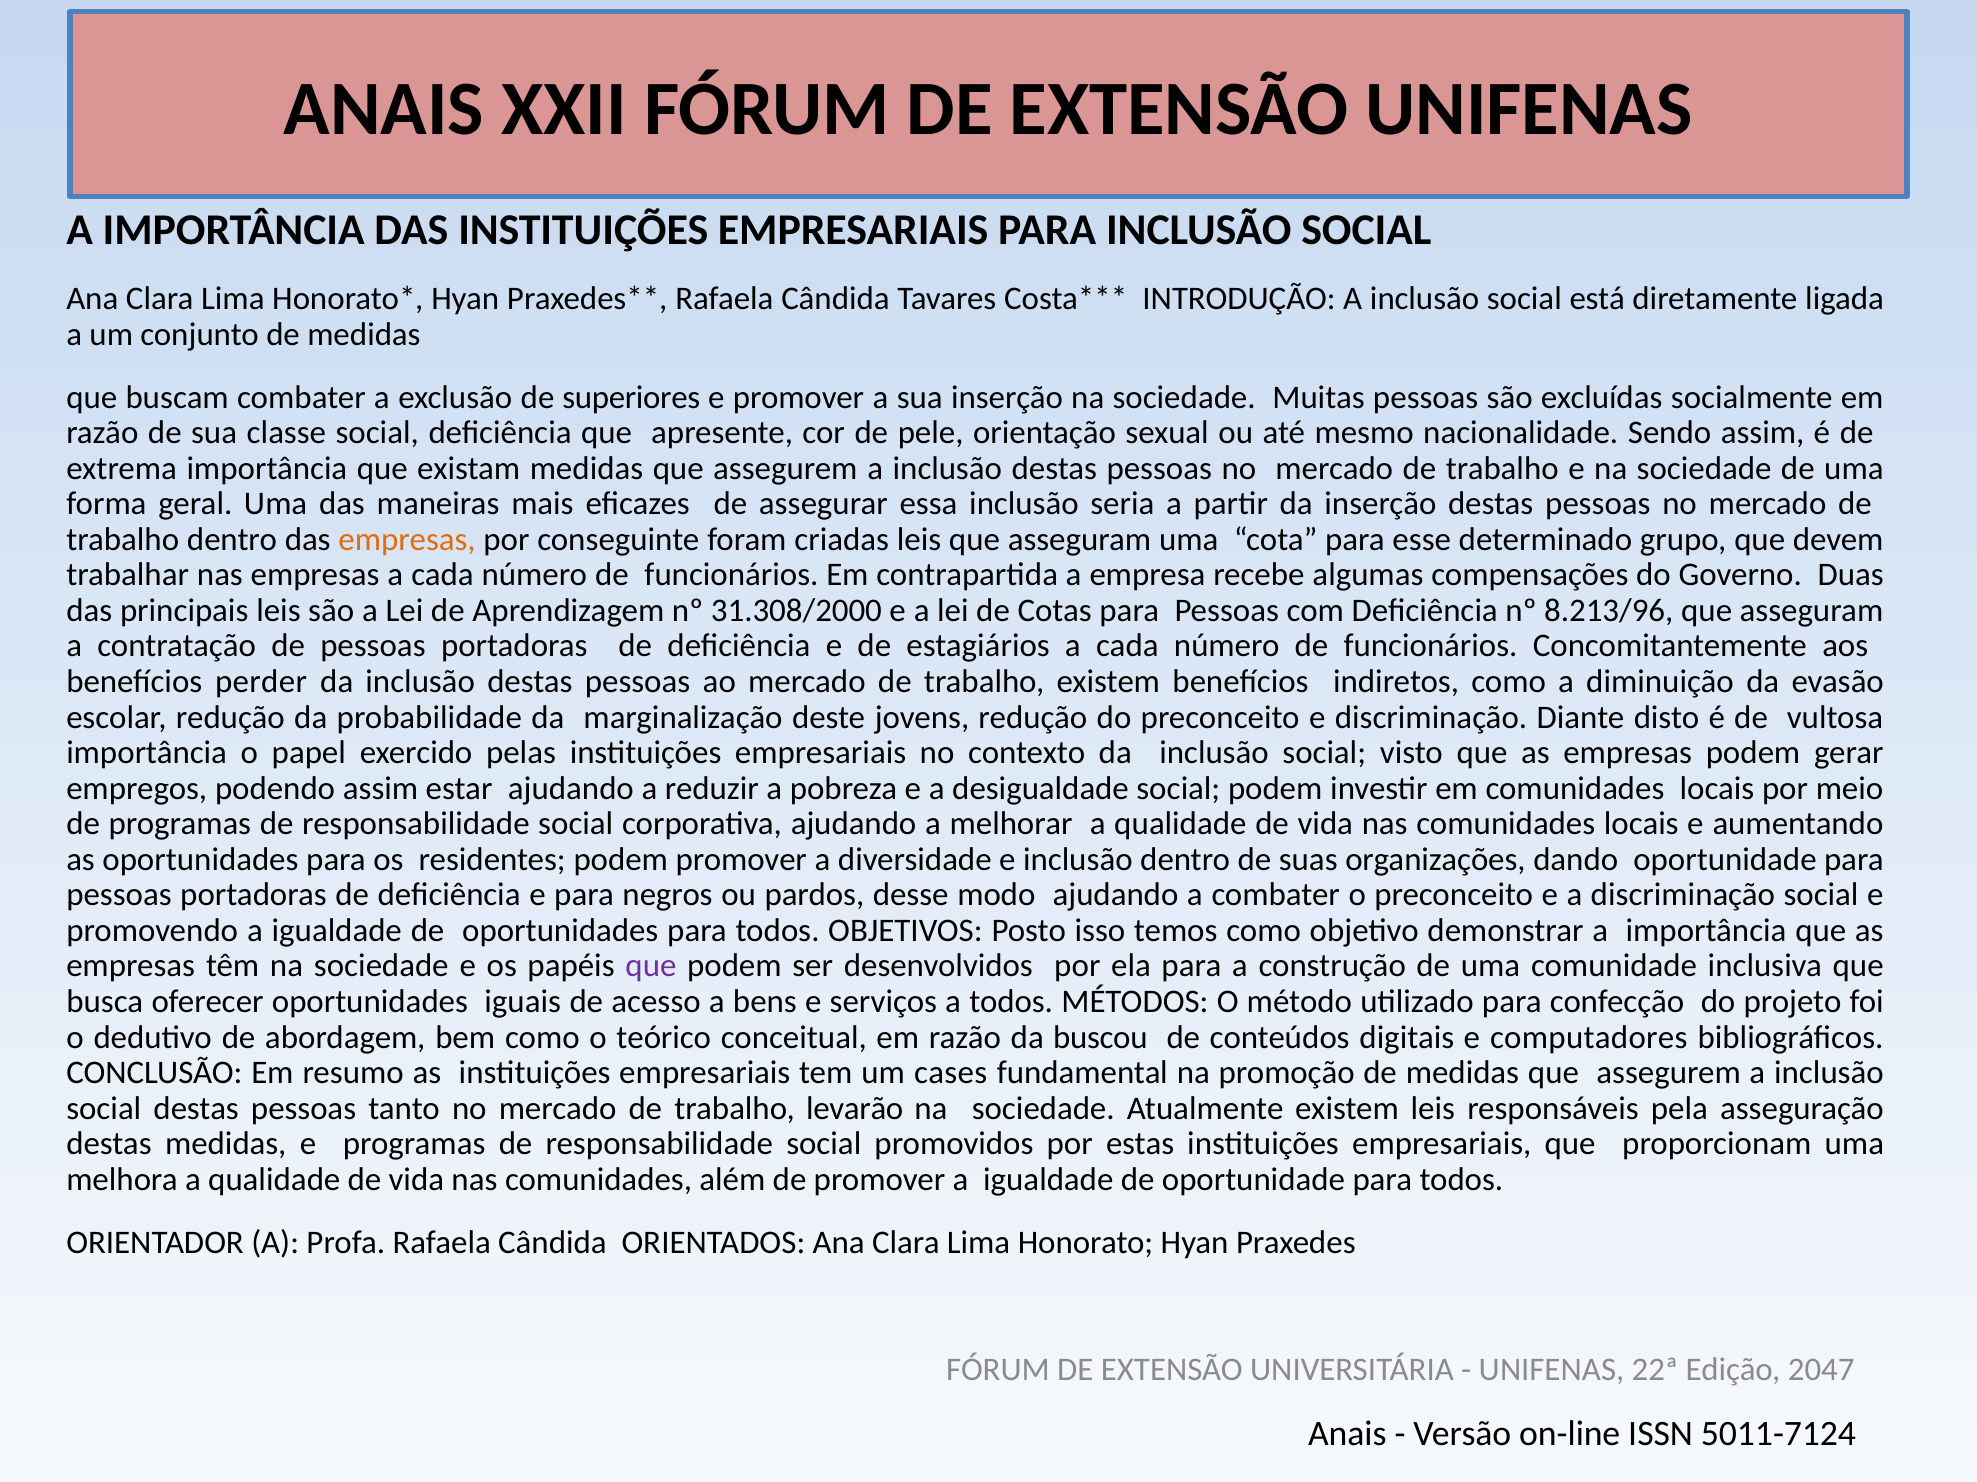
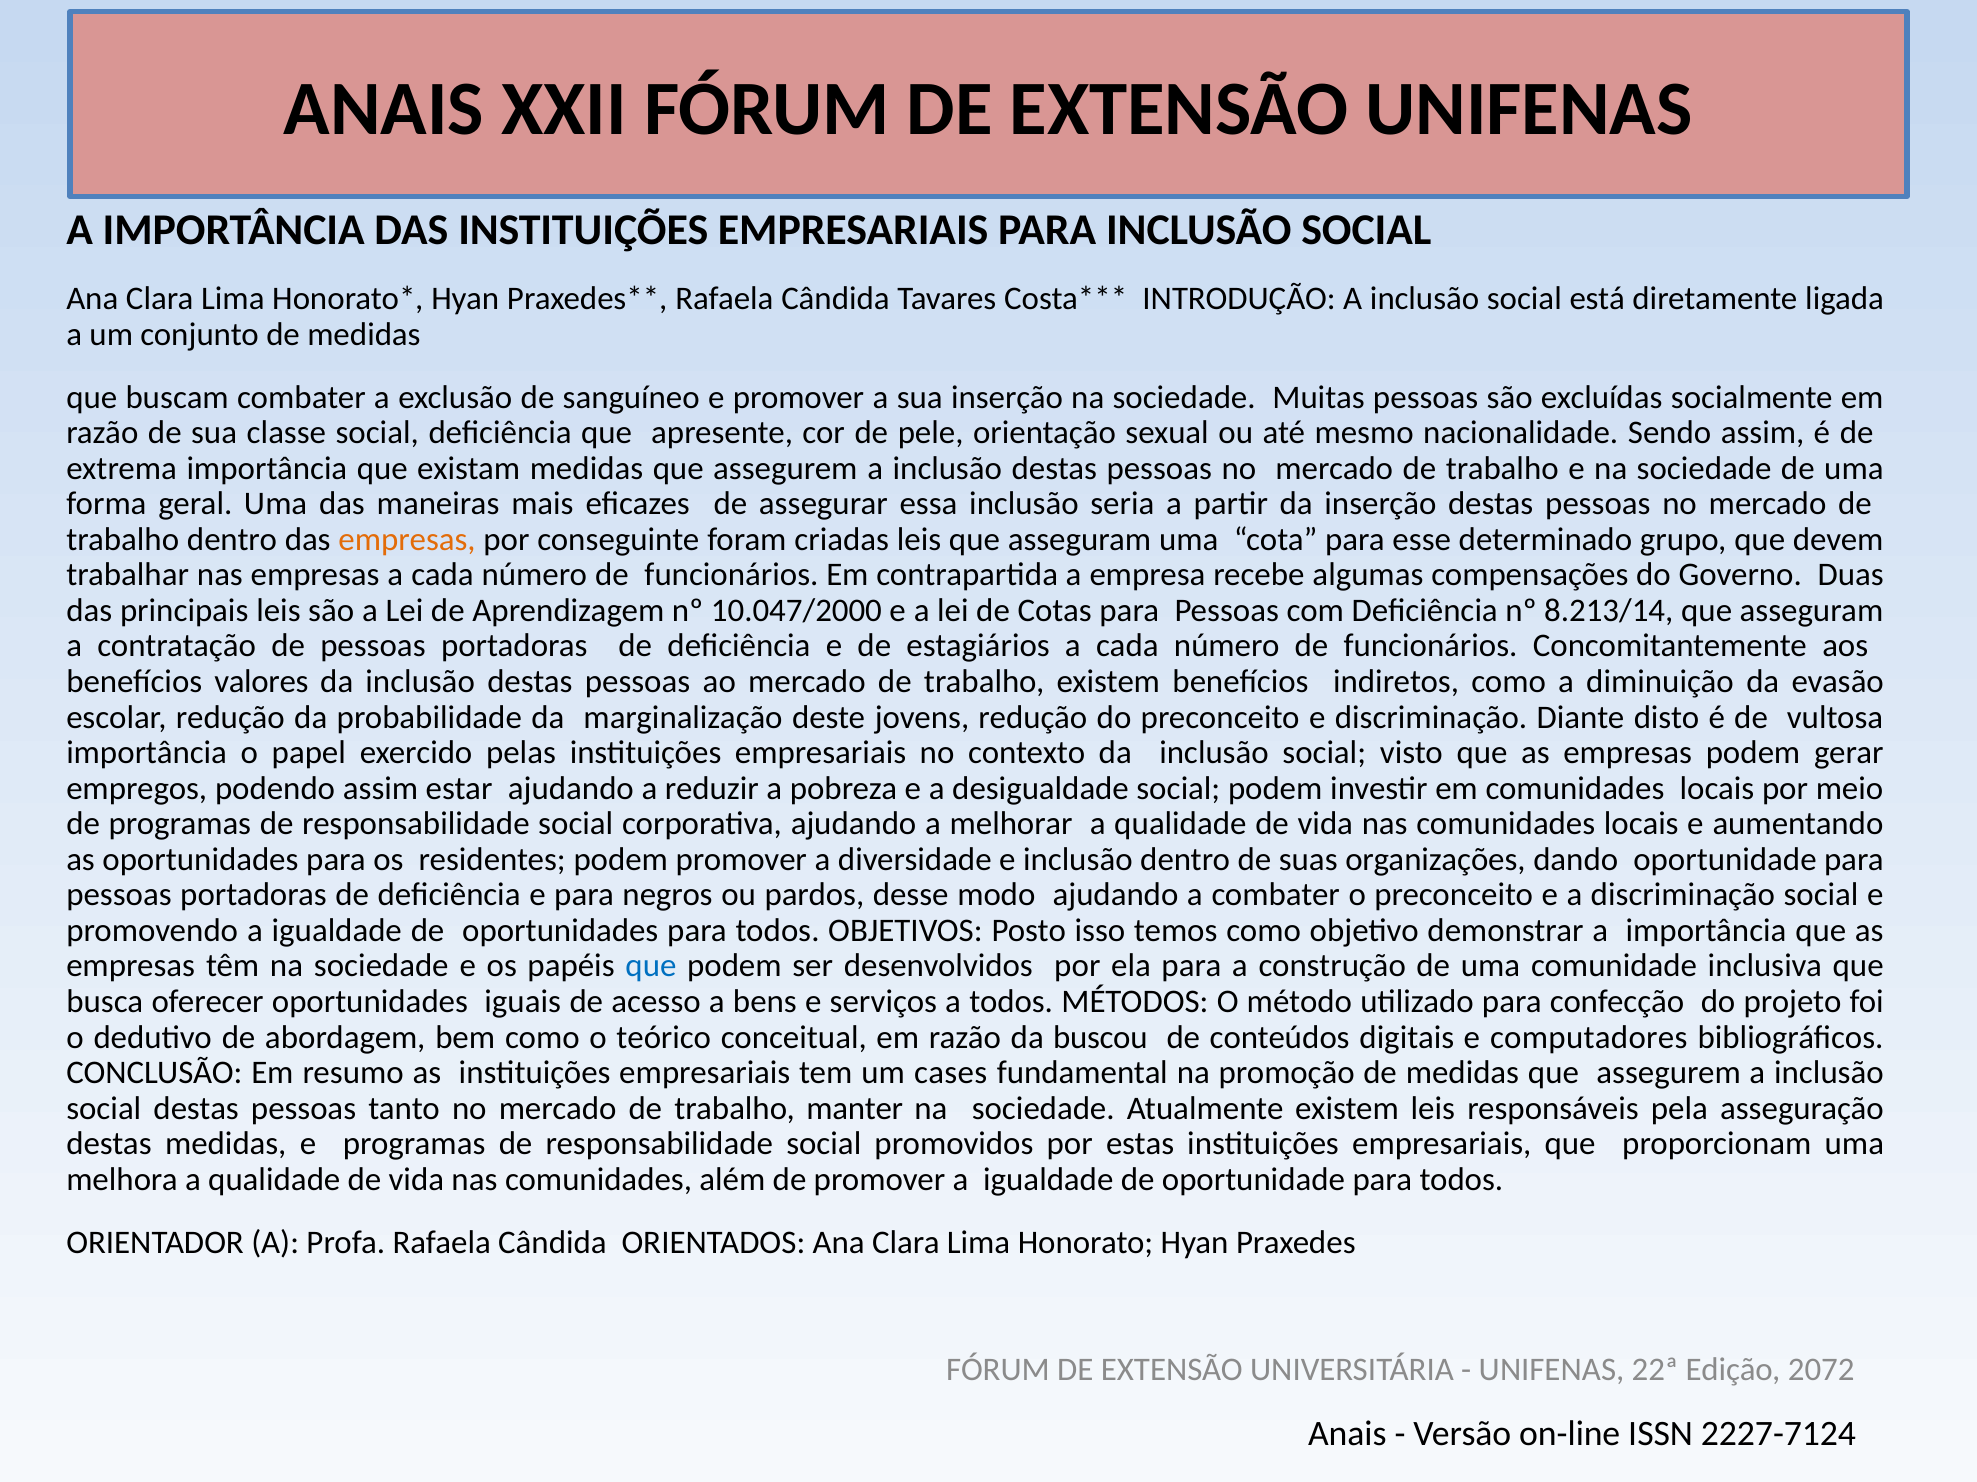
superiores: superiores -> sanguíneo (631, 397)
31.308/2000: 31.308/2000 -> 10.047/2000 (796, 611)
8.213/96: 8.213/96 -> 8.213/14 (1609, 611)
perder: perder -> valores (261, 682)
que colour: purple -> blue (651, 967)
levarão: levarão -> manter (855, 1109)
2047: 2047 -> 2072 (1821, 1371)
5011-7124: 5011-7124 -> 2227-7124 (1778, 1435)
